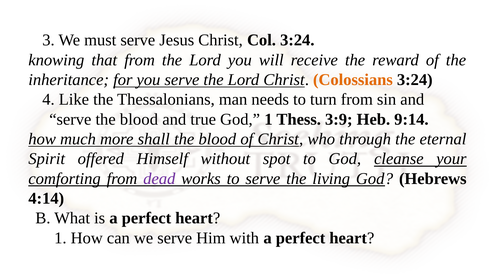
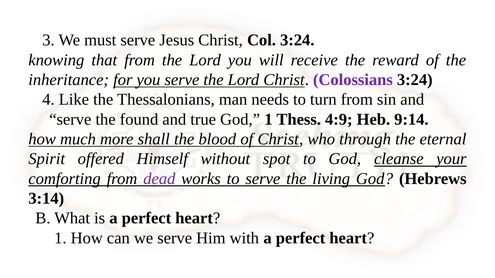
Colossians colour: orange -> purple (353, 80)
serve the blood: blood -> found (139, 119)
3:9: 3:9 -> 4:9 (339, 119)
4:14: 4:14 -> 3:14 (46, 199)
